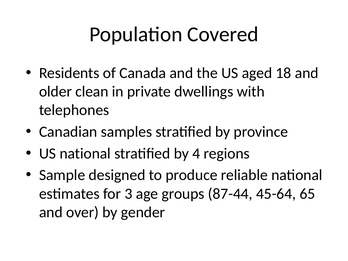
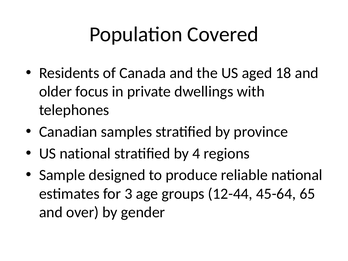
clean: clean -> focus (92, 92)
87-44: 87-44 -> 12-44 (230, 194)
